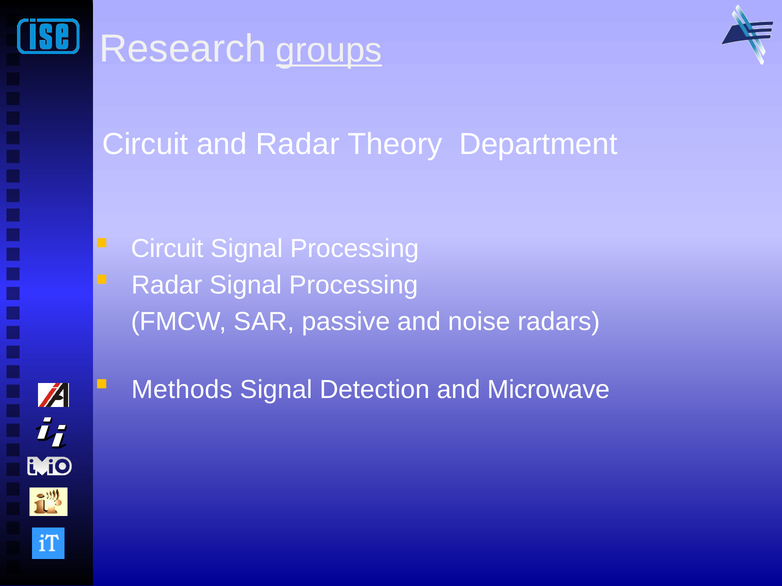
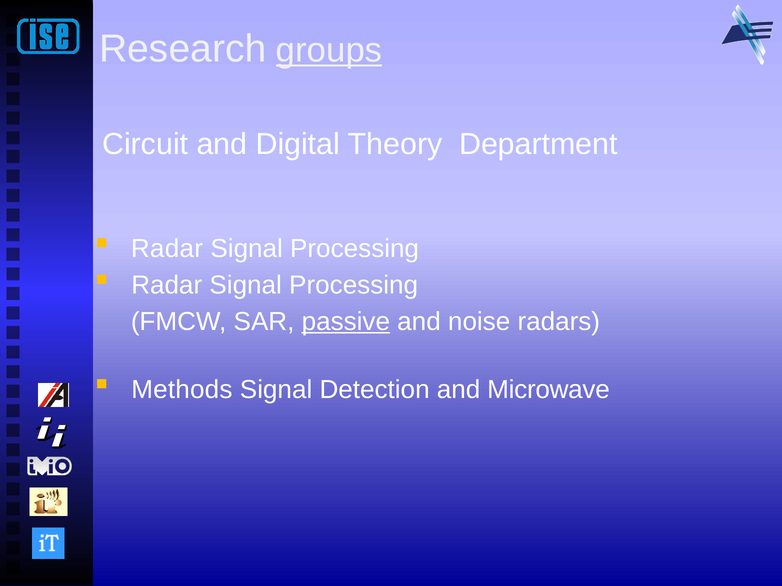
and Radar: Radar -> Digital (298, 144)
Circuit: Circuit -> Radar (167, 249)
passive underline: none -> present (346, 322)
